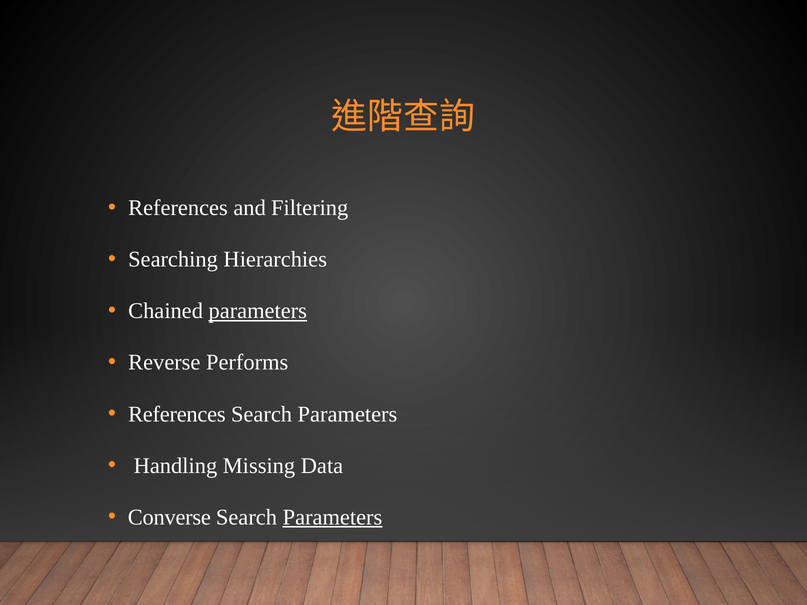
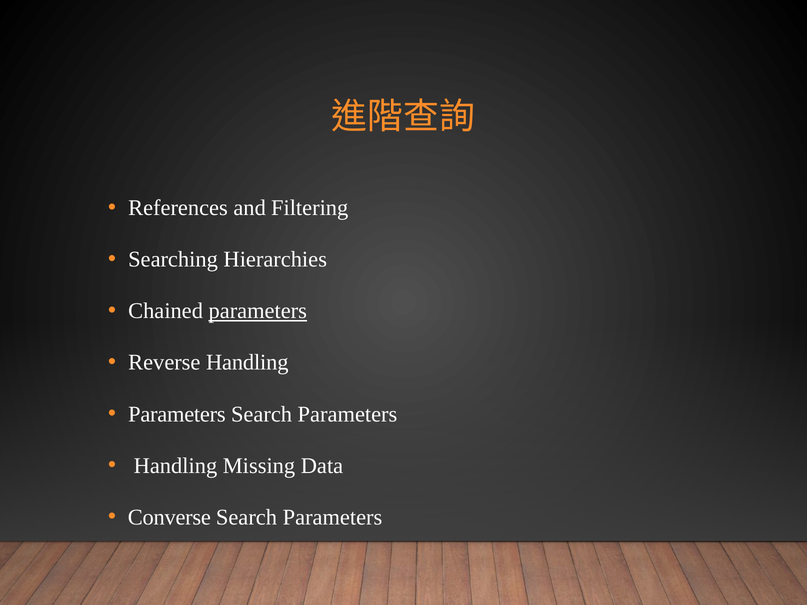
Reverse Performs: Performs -> Handling (247, 363)
References: References -> Parameters (177, 414)
Parameters underline: present -> none (332, 517)
